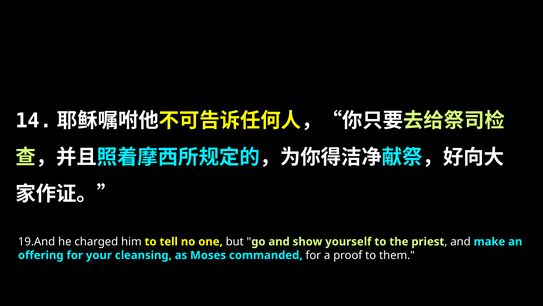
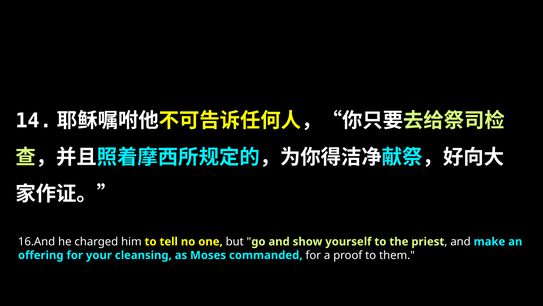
19.And: 19.And -> 16.And (37, 241)
